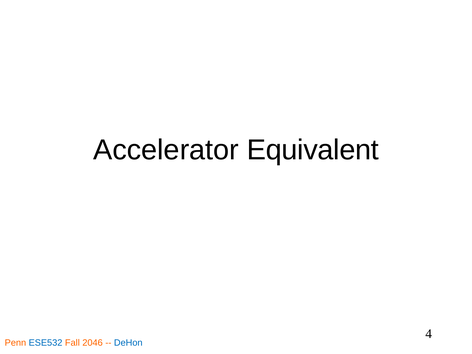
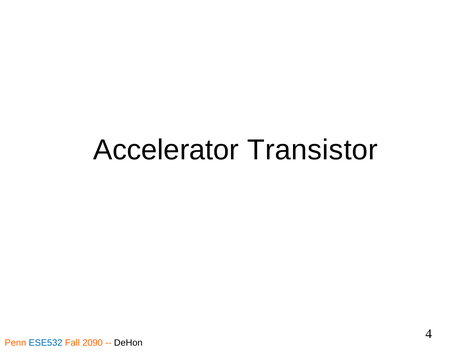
Equivalent: Equivalent -> Transistor (313, 150)
2046: 2046 -> 2090 (93, 343)
DeHon colour: blue -> black (128, 343)
